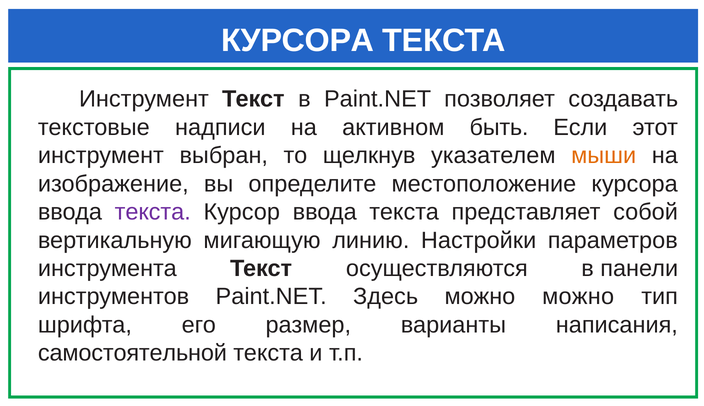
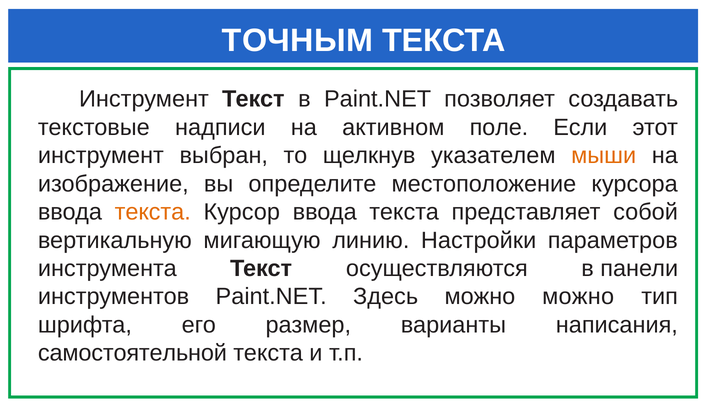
КУРСОРА: КУРСОРА -> ТОЧНЫМ (297, 41)
быть: быть -> поле (499, 128)
текста colour: purple -> orange (153, 212)
